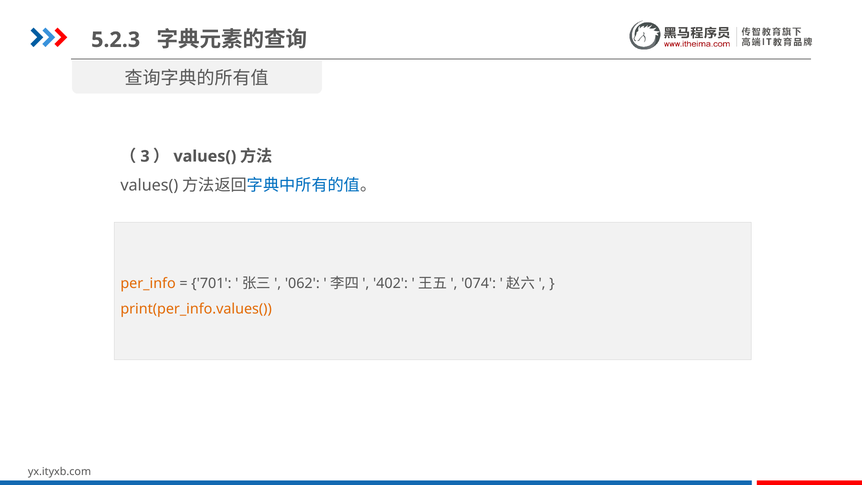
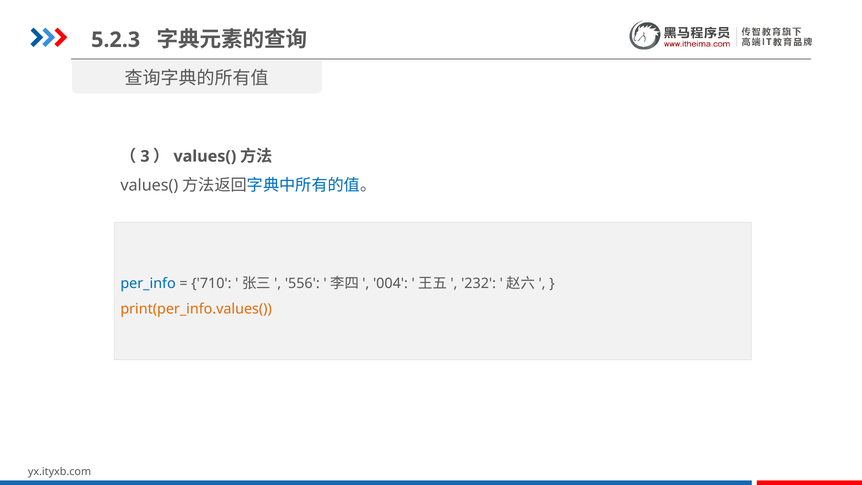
per_info colour: orange -> blue (148, 283)
701: 701 -> 710 (211, 283)
062: 062 -> 556 (302, 283)
402: 402 -> 004 (390, 283)
074: 074 -> 232 (479, 283)
